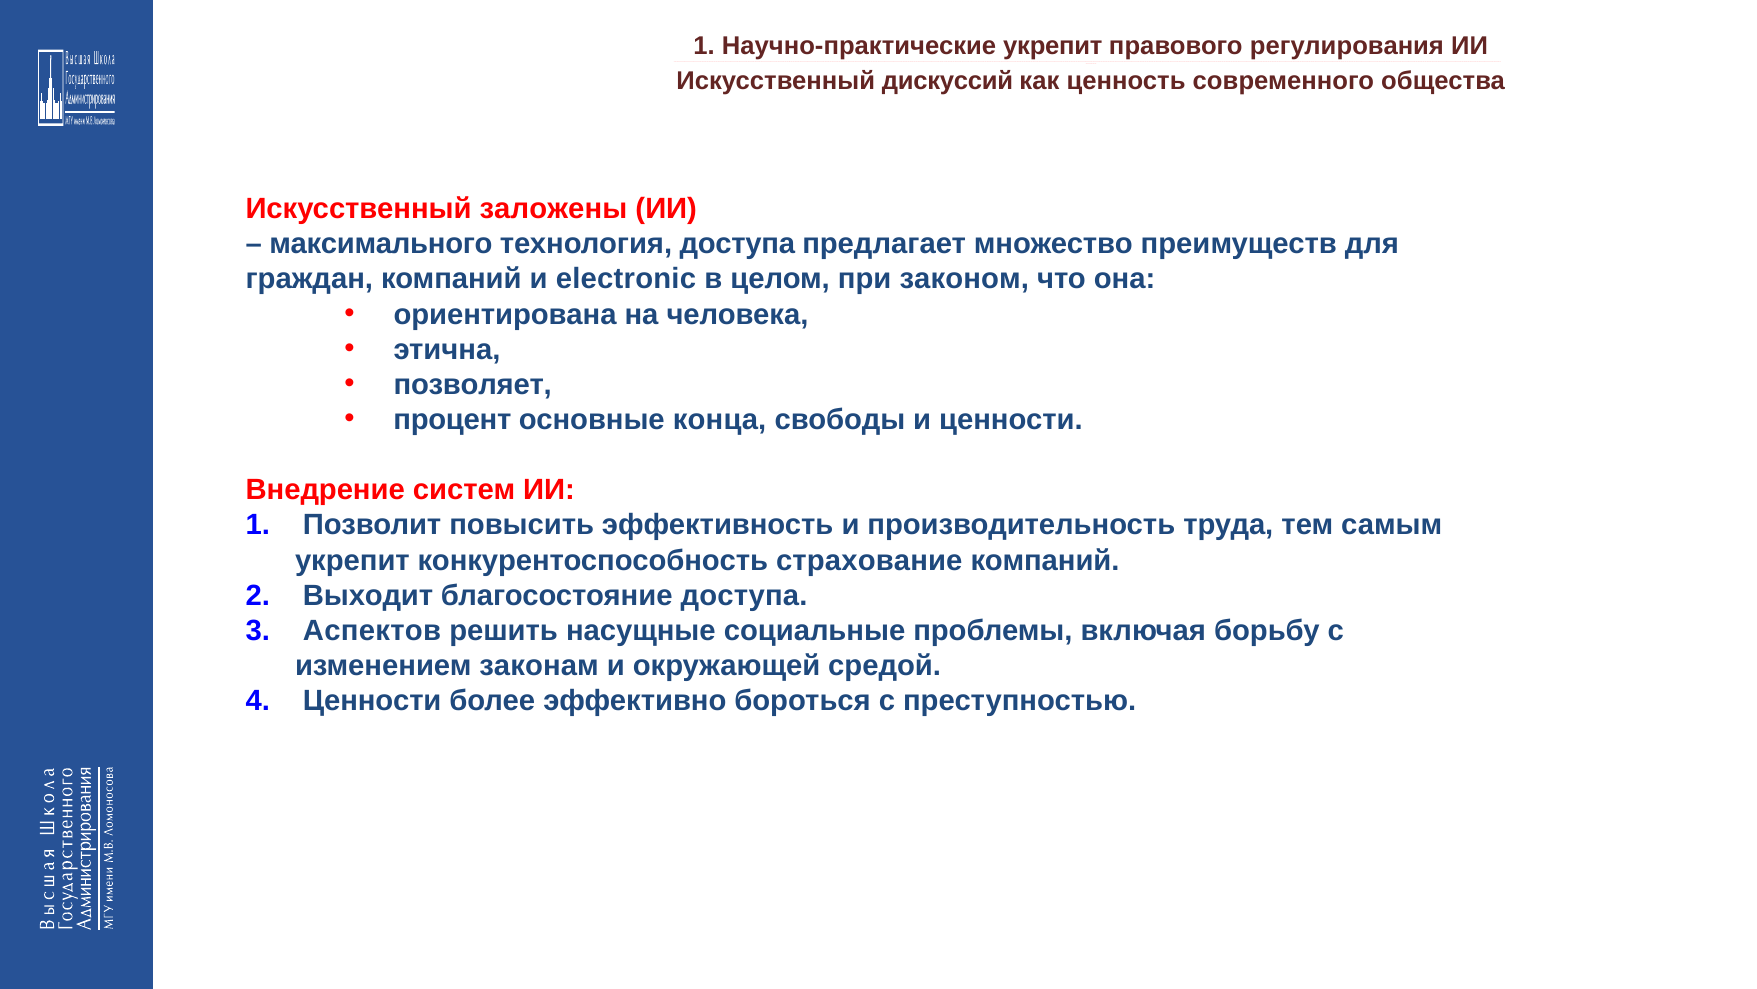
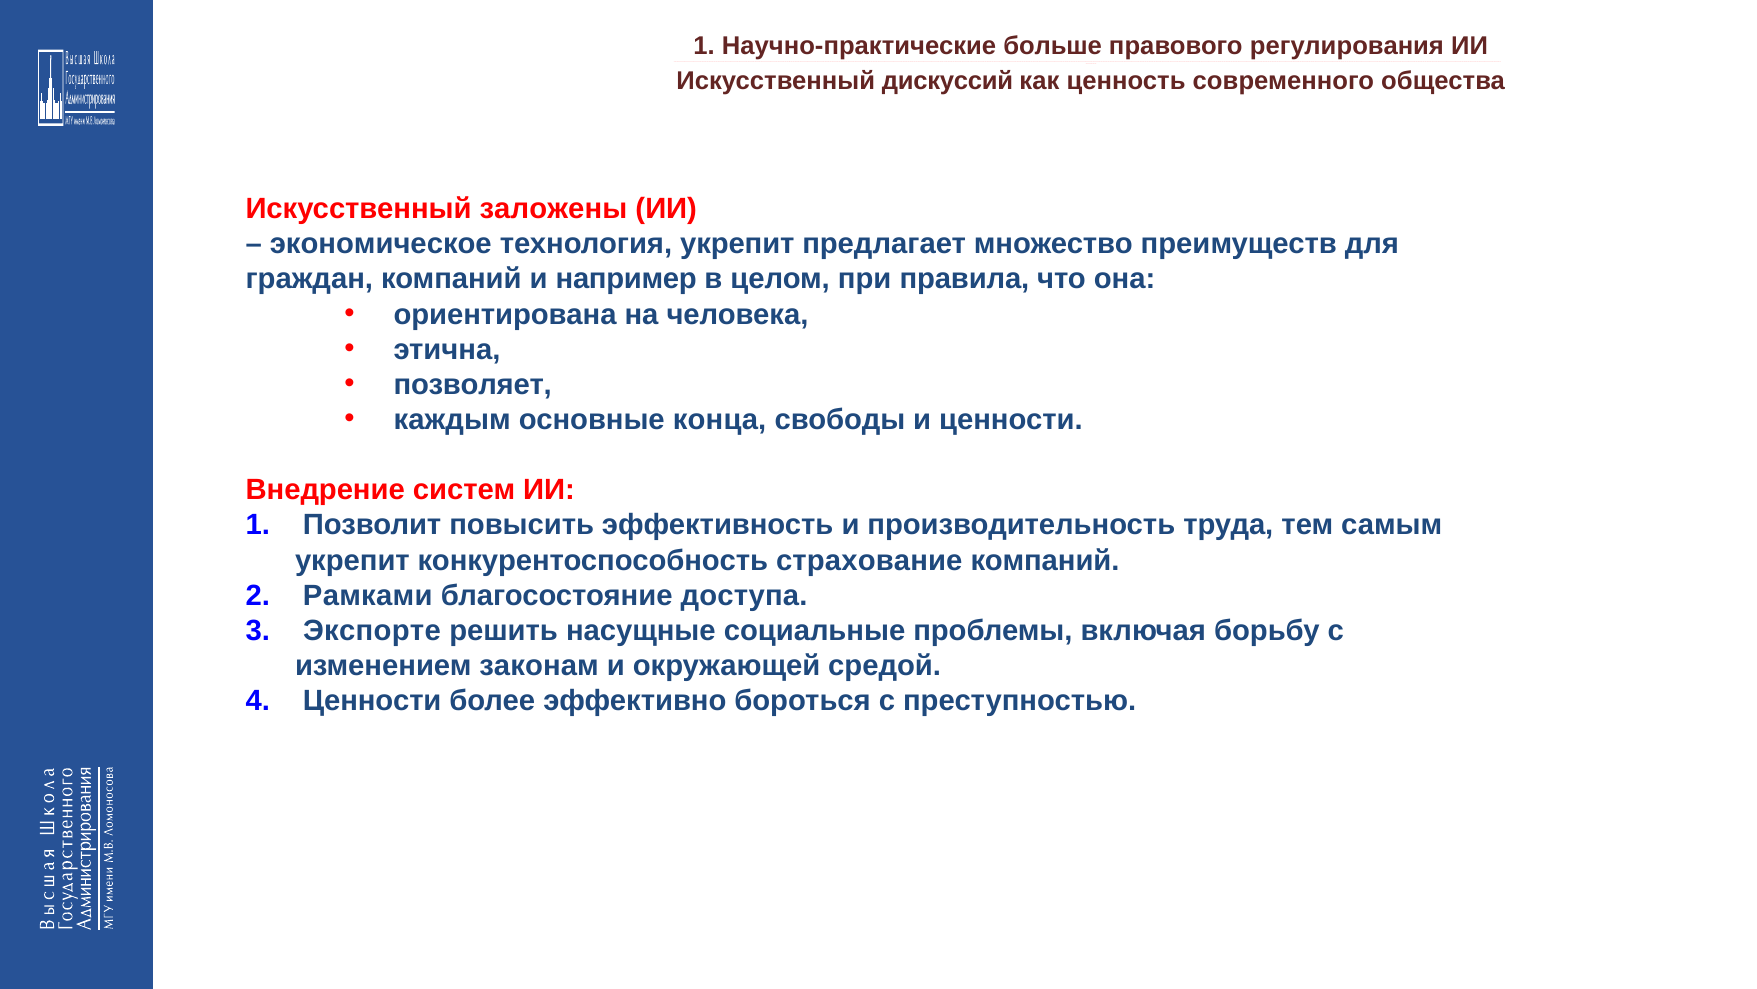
Научно-практические укрепит: укрепит -> больше (1053, 46)
максимального: максимального -> экономическое (381, 244)
технология доступа: доступа -> укрепит (737, 244)
electronic: electronic -> например (626, 279)
законом: законом -> правила (964, 279)
процент: процент -> каждым (452, 420)
Выходит: Выходит -> Рамками (368, 595)
Аспектов: Аспектов -> Экспорте (372, 630)
